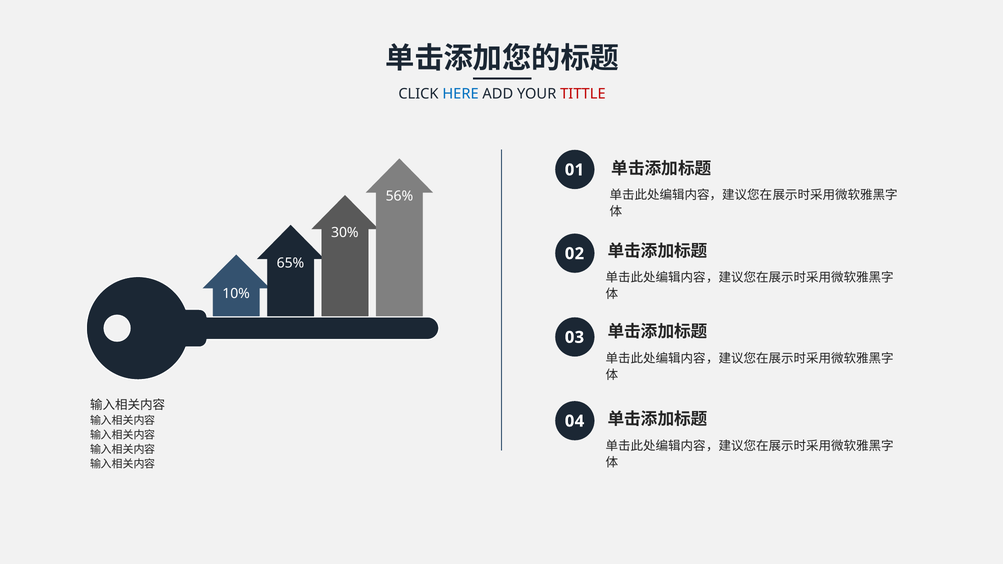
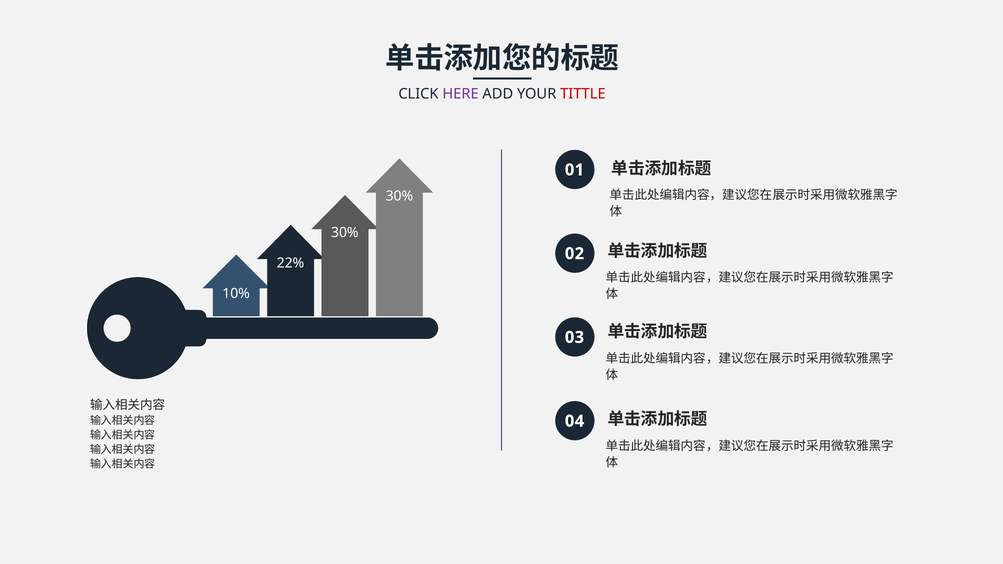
HERE colour: blue -> purple (461, 94)
56%: 56% -> 30% (399, 196)
65%: 65% -> 22% (290, 263)
